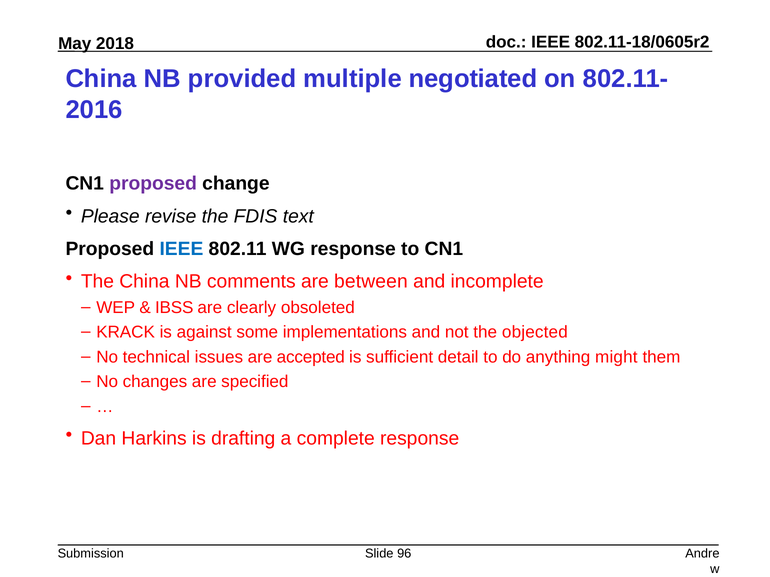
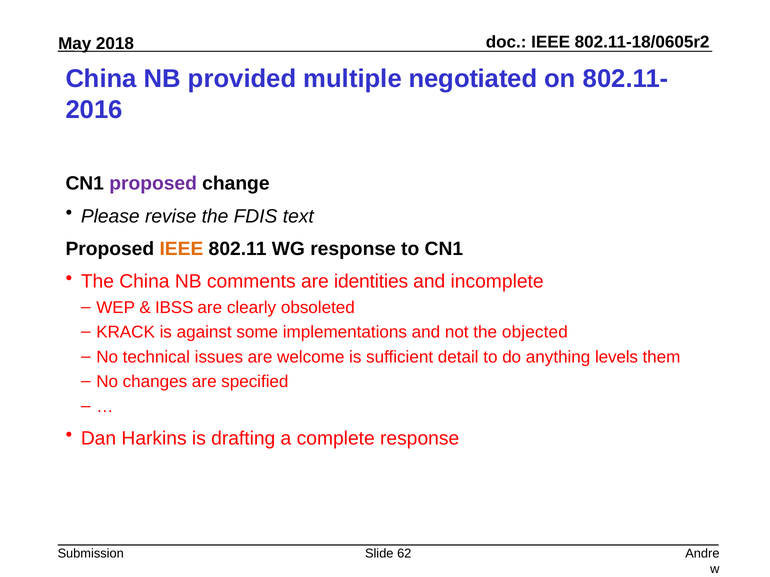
IEEE colour: blue -> orange (181, 249)
between: between -> identities (371, 282)
accepted: accepted -> welcome (311, 357)
might: might -> levels (616, 357)
96: 96 -> 62 (404, 554)
